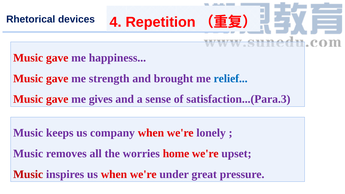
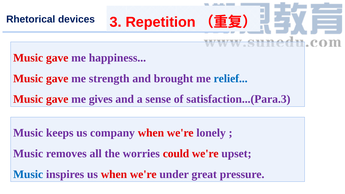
4: 4 -> 3 (116, 22)
home: home -> could (176, 154)
Music colour: red -> blue (28, 174)
